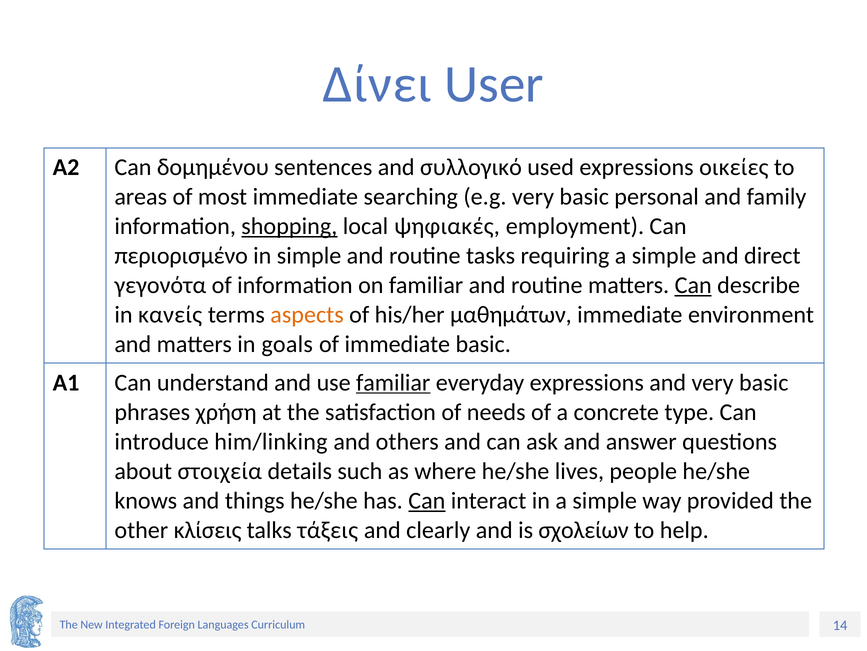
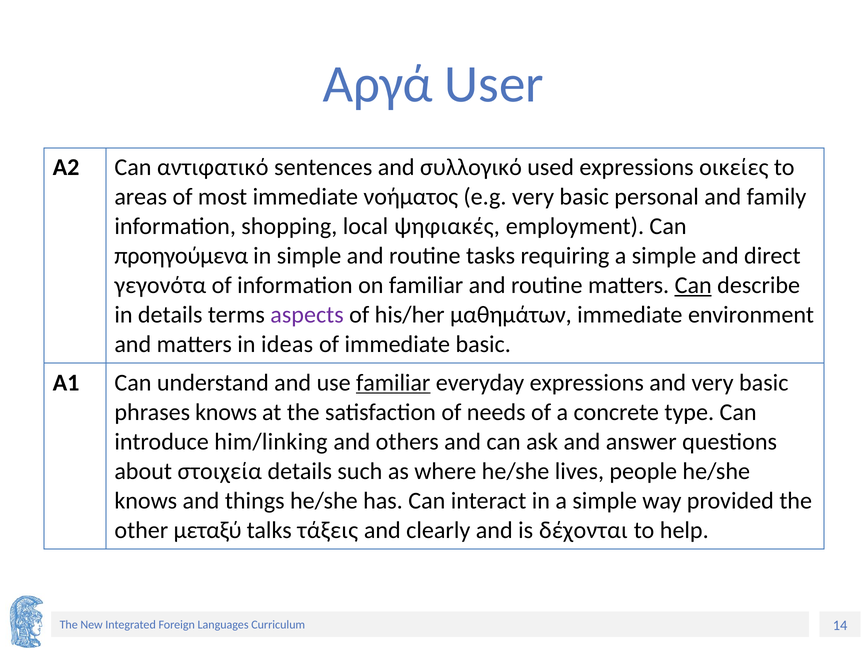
Δίνει: Δίνει -> Αργά (378, 84)
δομημένου: δομημένου -> αντιφατικό (213, 167)
searching: searching -> νοήματος (411, 197)
shopping underline: present -> none (289, 226)
περιορισμένο: περιορισμένο -> προηγούμενα (181, 255)
in κανείς: κανείς -> details (170, 314)
aspects colour: orange -> purple (307, 314)
goals: goals -> ideas (287, 344)
phrases χρήση: χρήση -> knows (226, 412)
Can underline: present -> none (427, 500)
κλίσεις: κλίσεις -> μεταξύ (208, 530)
σχολείων: σχολείων -> δέχονται (583, 530)
